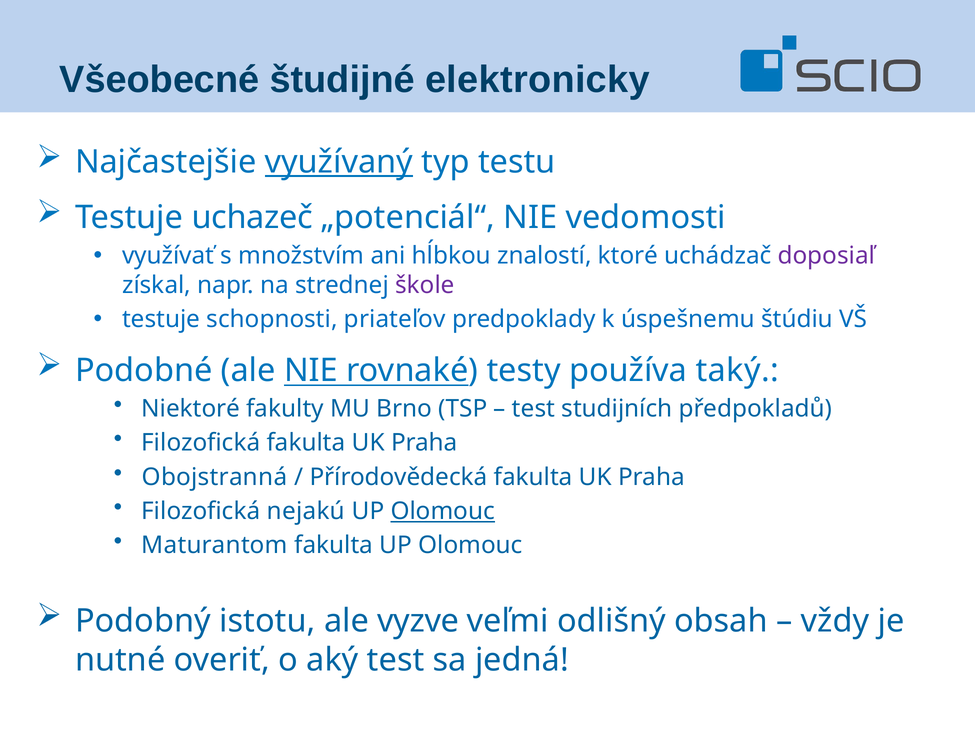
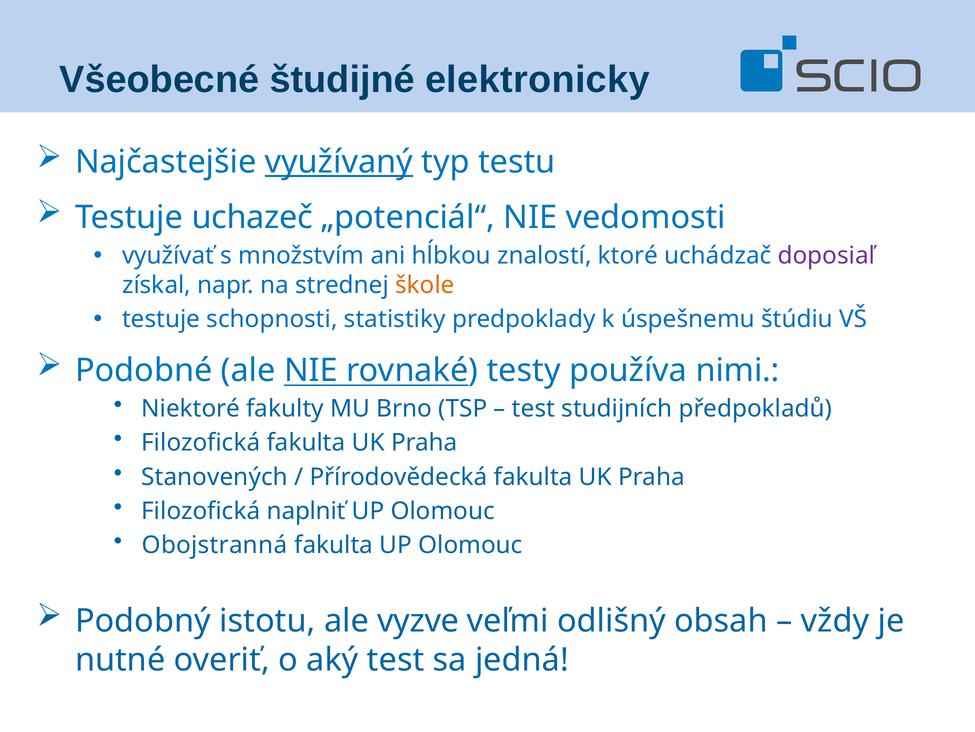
škole colour: purple -> orange (425, 285)
priateľov: priateľov -> statistiky (395, 319)
taký: taký -> nimi (738, 370)
Obojstranná: Obojstranná -> Stanovených (215, 477)
nejakú: nejakú -> naplniť (306, 511)
Olomouc underline: present -> none (443, 511)
Maturantom: Maturantom -> Obojstranná (215, 545)
